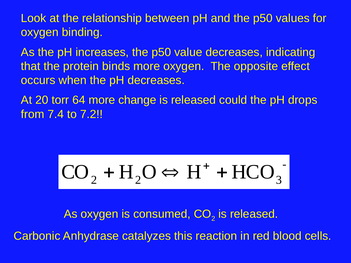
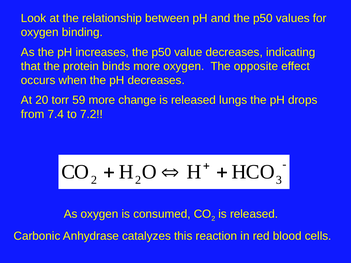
64: 64 -> 59 (79, 100)
could: could -> lungs (233, 100)
